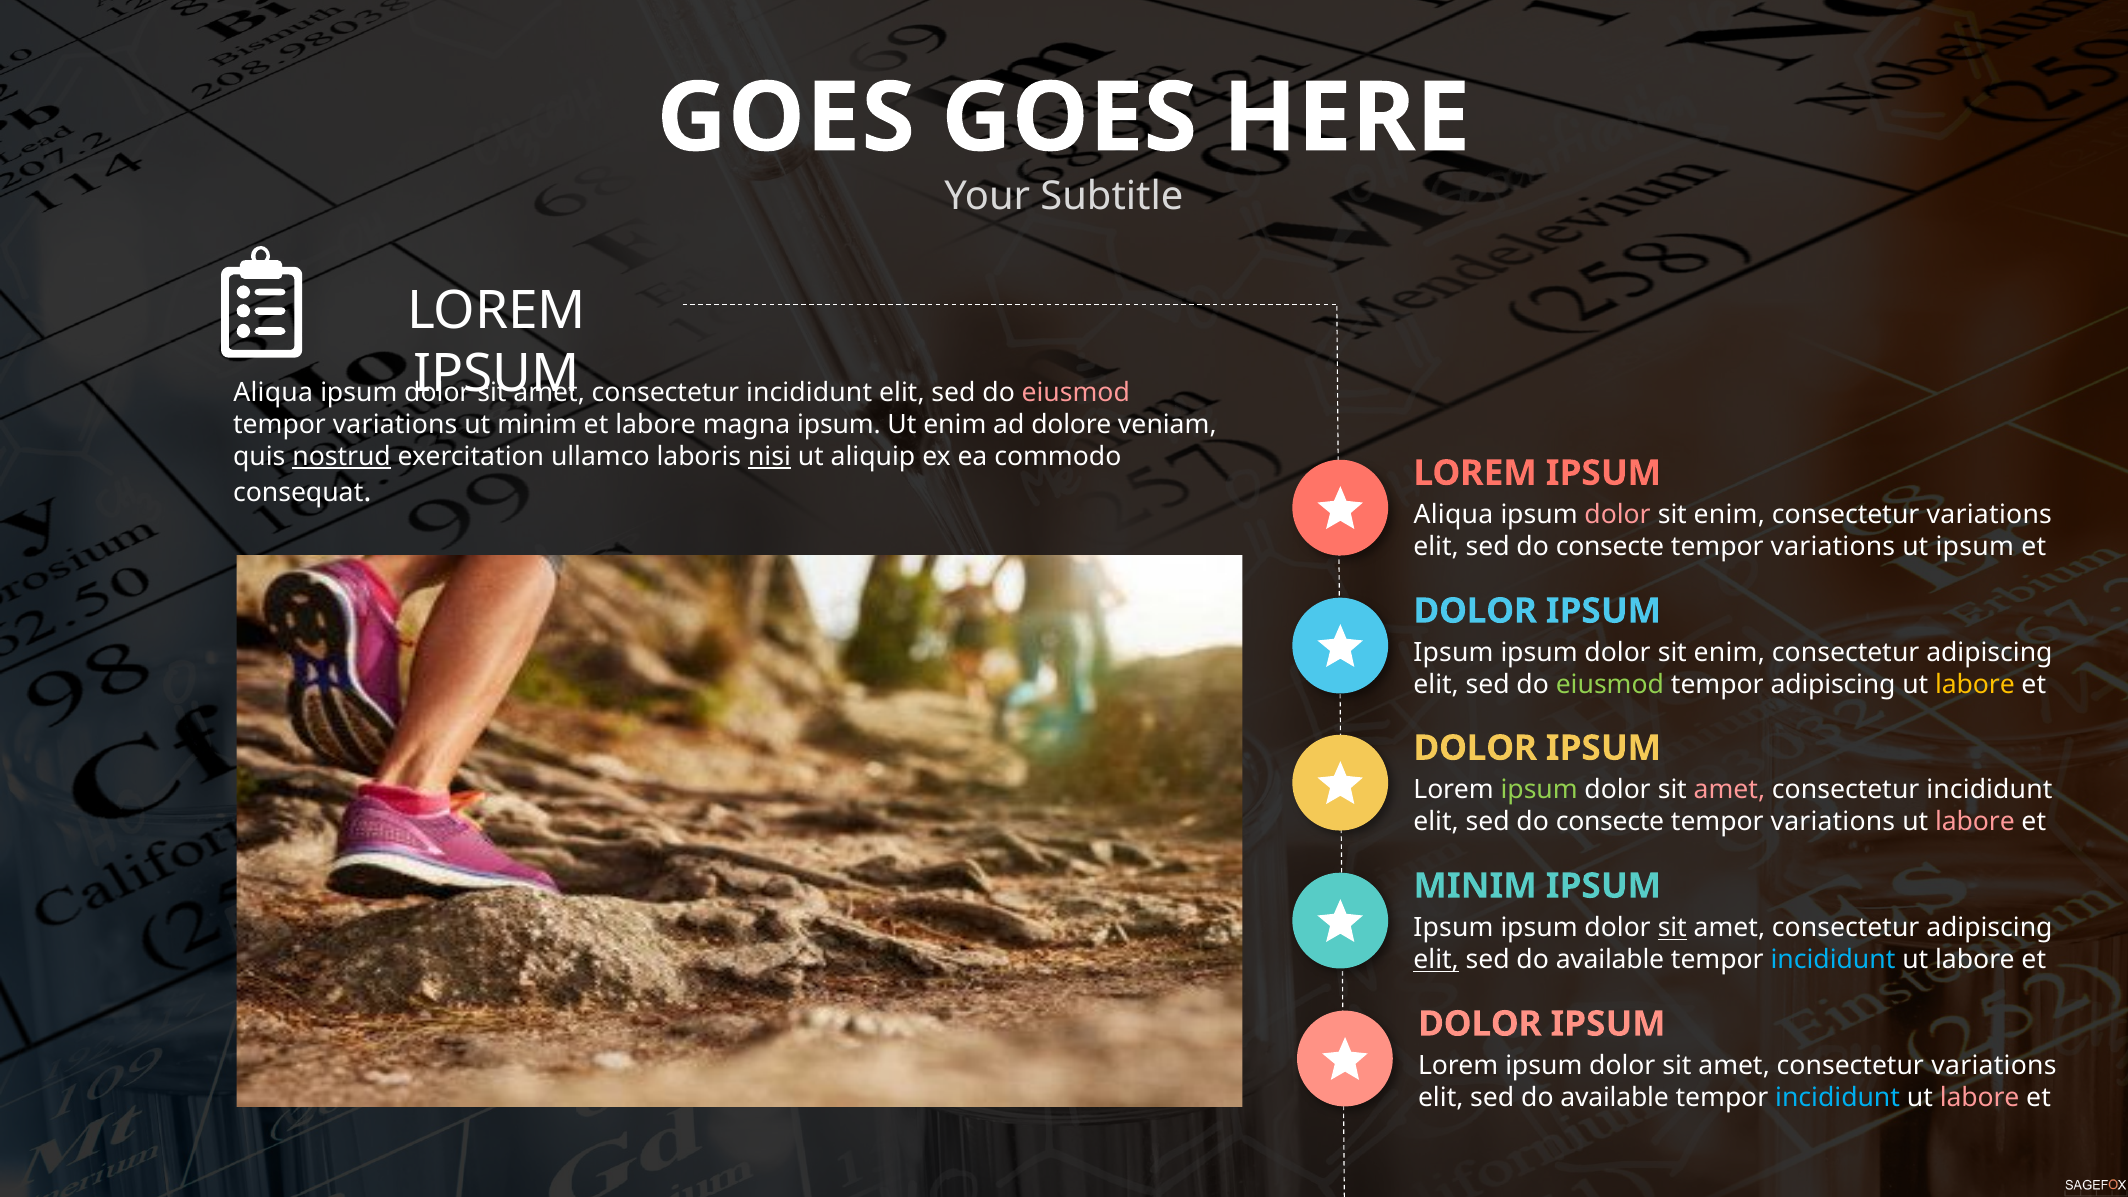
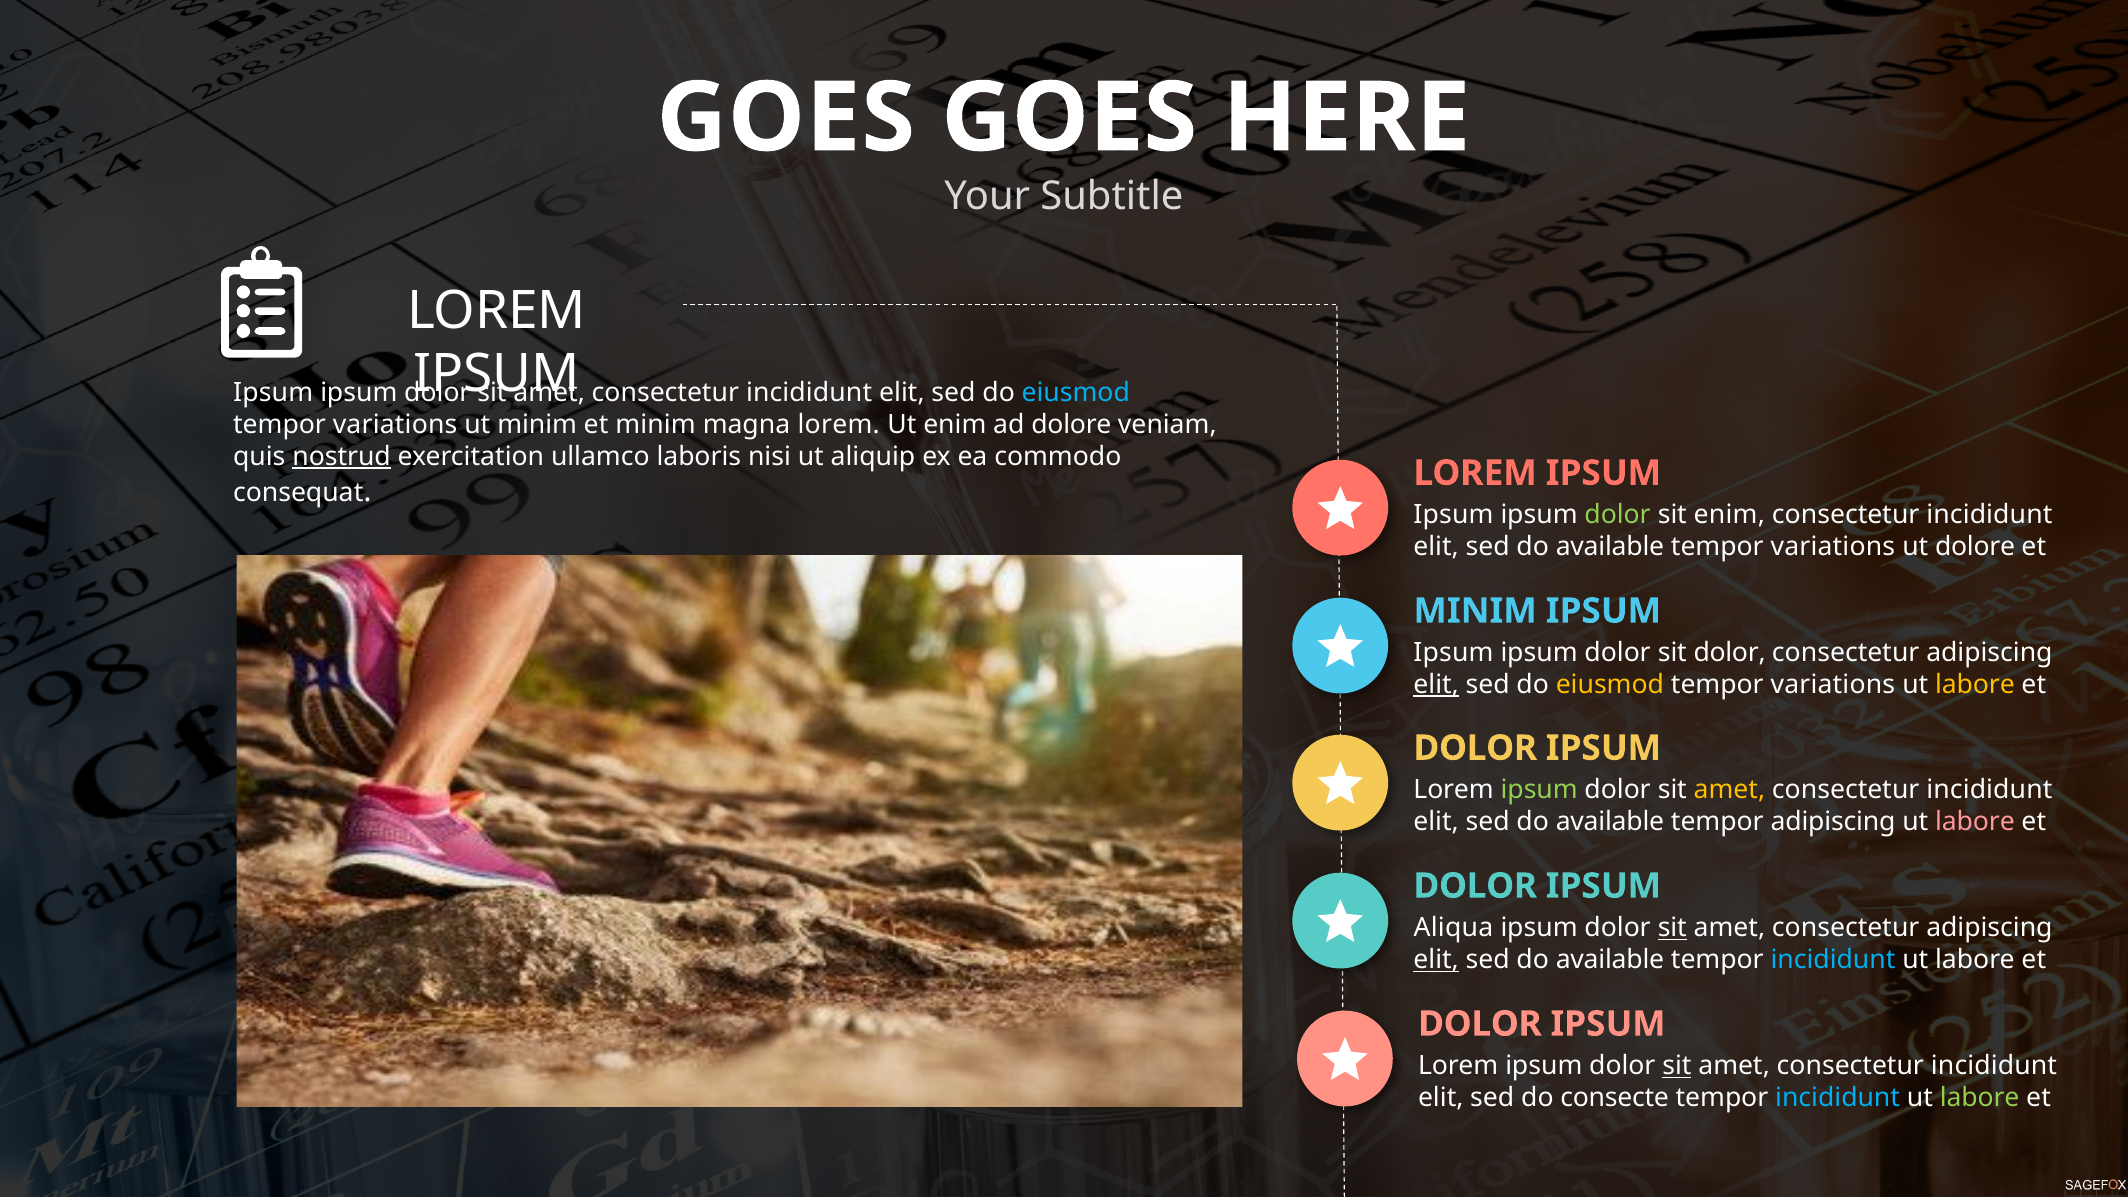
Aliqua: Aliqua -> Ipsum (273, 393)
eiusmod colour: pink -> light blue (1076, 393)
labore: labore -> minim (656, 425)
magna ipsum: ipsum -> lorem (839, 425)
nisi underline: present -> none (769, 457)
Aliqua: Aliqua -> Ipsum (1453, 515)
dolor colour: pink -> light green (1618, 515)
variations: variations -> incididunt (1989, 515)
consecte: consecte -> available (1610, 547)
ut ipsum: ipsum -> dolore (1975, 547)
DOLOR: DOLOR -> MINIM (1475, 611)
enim: enim -> dolor (1730, 653)
elit underline: none -> present (1436, 685)
eiusmod colour: light green -> yellow (1610, 685)
adipiscing: adipiscing -> variations (1833, 685)
amet colour: pink -> yellow (1729, 790)
consecte: consecte -> available (1610, 822)
variations: variations -> adipiscing (1833, 822)
MINIM: MINIM -> DOLOR (1475, 886)
Ipsum: Ipsum -> Aliqua (1453, 928)
sit underline: none -> present (1677, 1066)
variations: variations -> incididunt (1994, 1066)
available: available -> consecte (1615, 1098)
labore colour: pink -> light green (1980, 1098)
